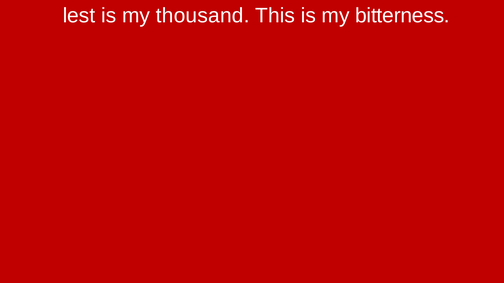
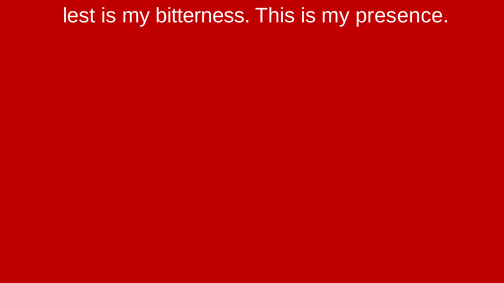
thousand: thousand -> bitterness (203, 16)
bitterness: bitterness -> presence (402, 16)
